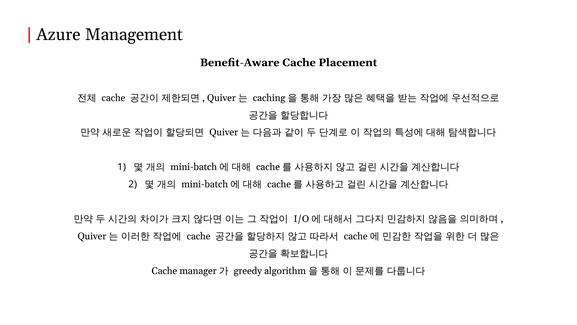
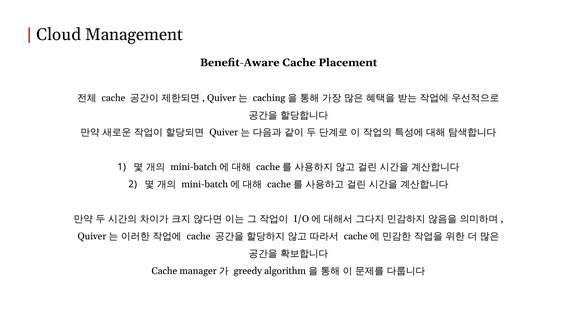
Azure: Azure -> Cloud (59, 34)
